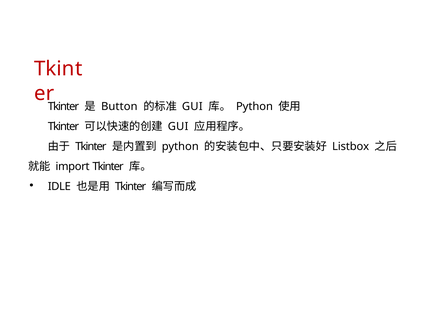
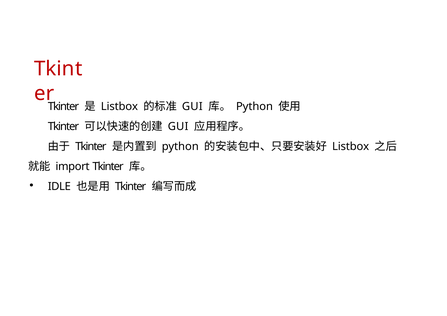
Button: Button -> Listbox (119, 106)
